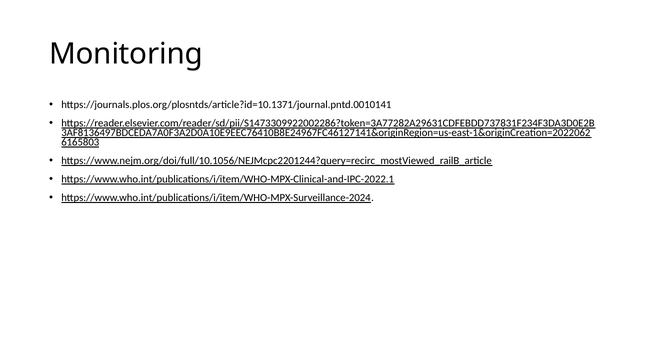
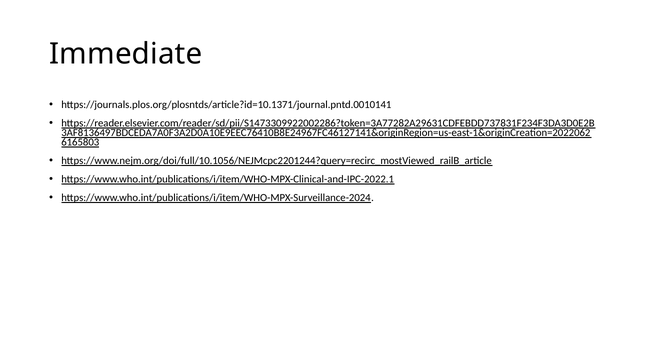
Monitoring: Monitoring -> Immediate (126, 54)
